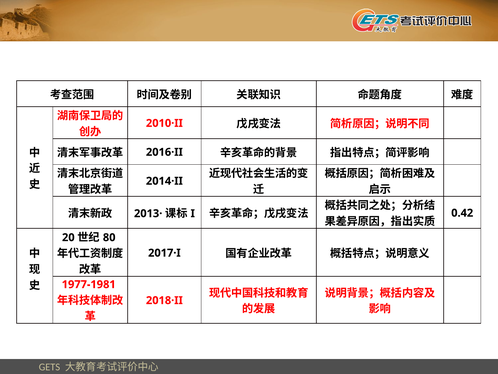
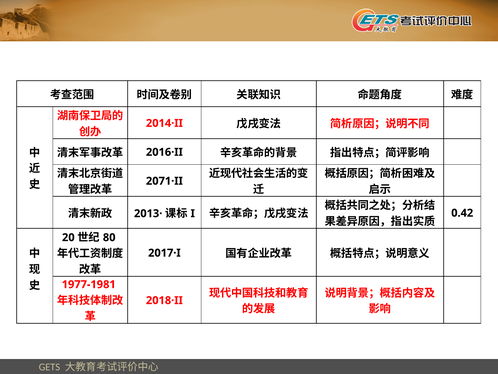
2010·II: 2010·II -> 2014·II (164, 123)
2014·II: 2014·II -> 2071·II (164, 181)
